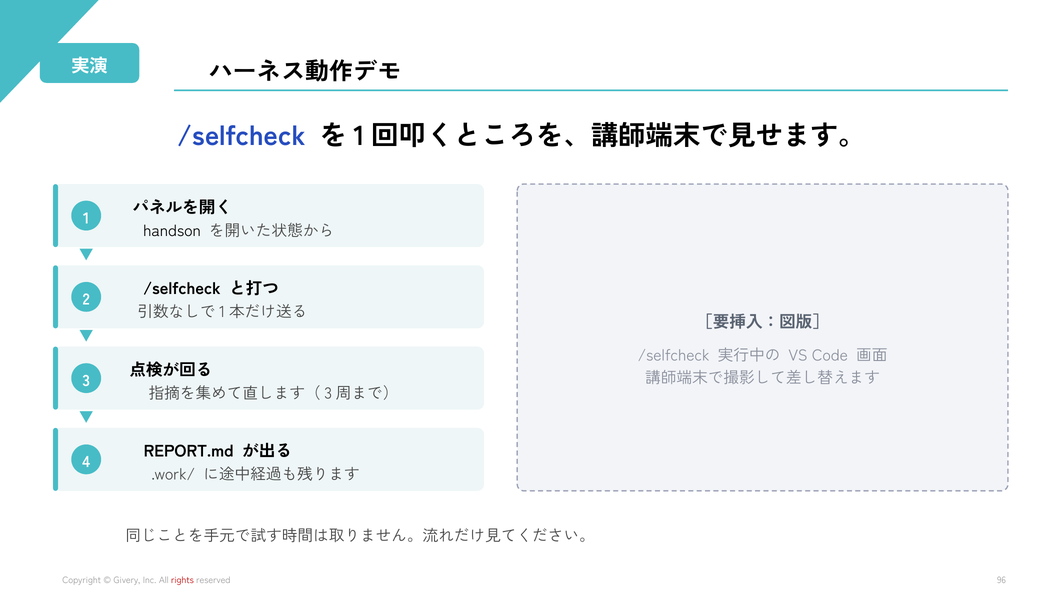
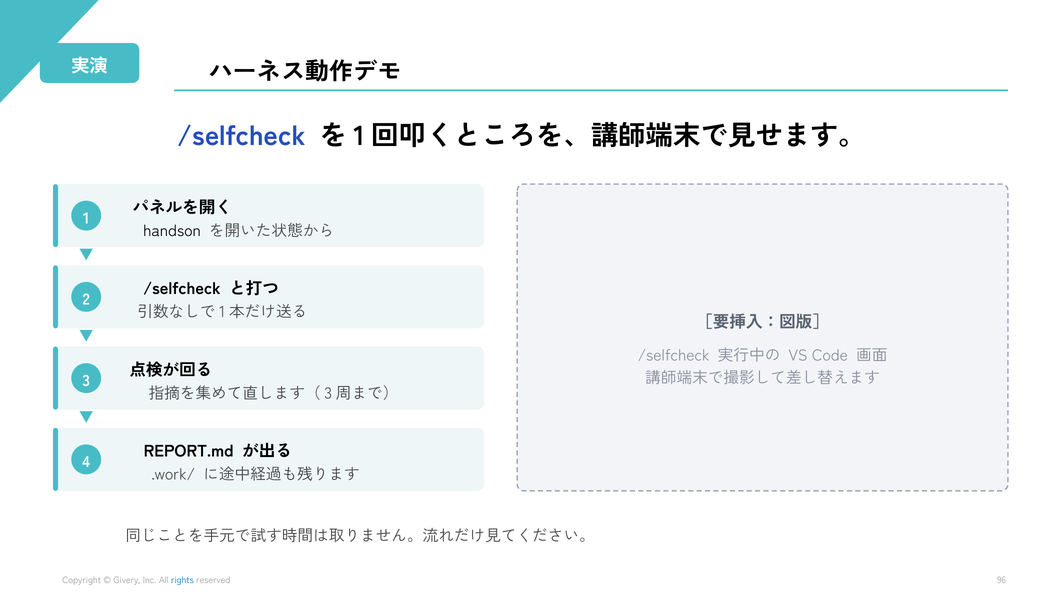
rights colour: red -> blue (182, 580)
